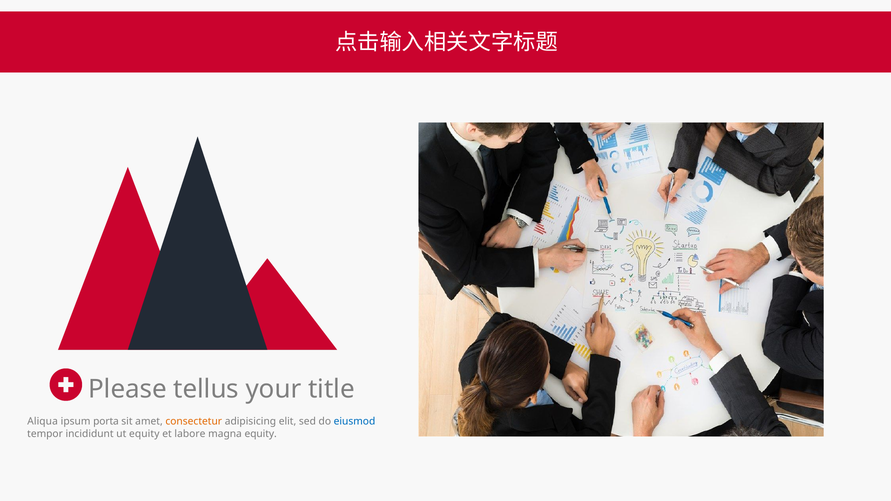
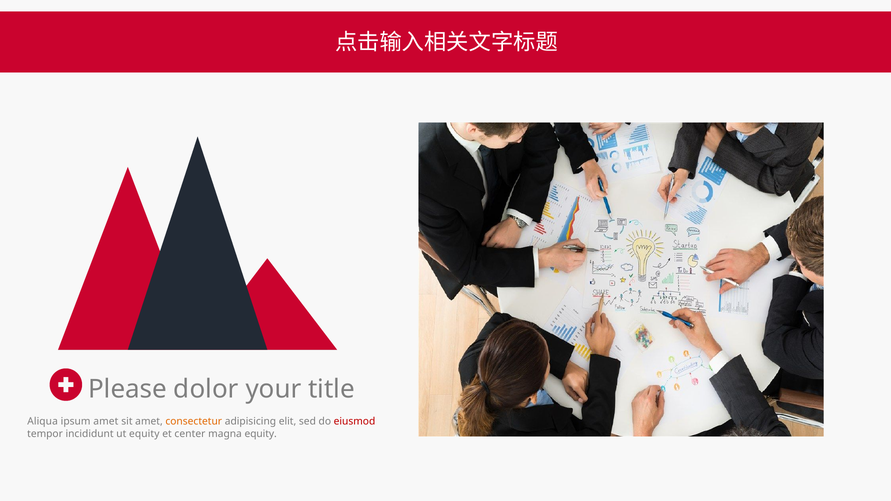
tellus: tellus -> dolor (206, 390)
ipsum porta: porta -> amet (106, 422)
eiusmod colour: blue -> red (354, 422)
labore: labore -> center (190, 434)
